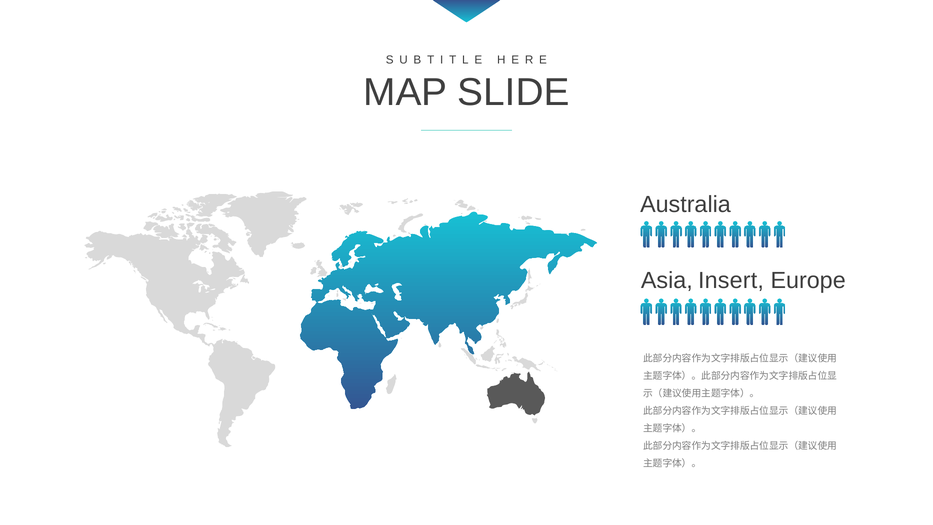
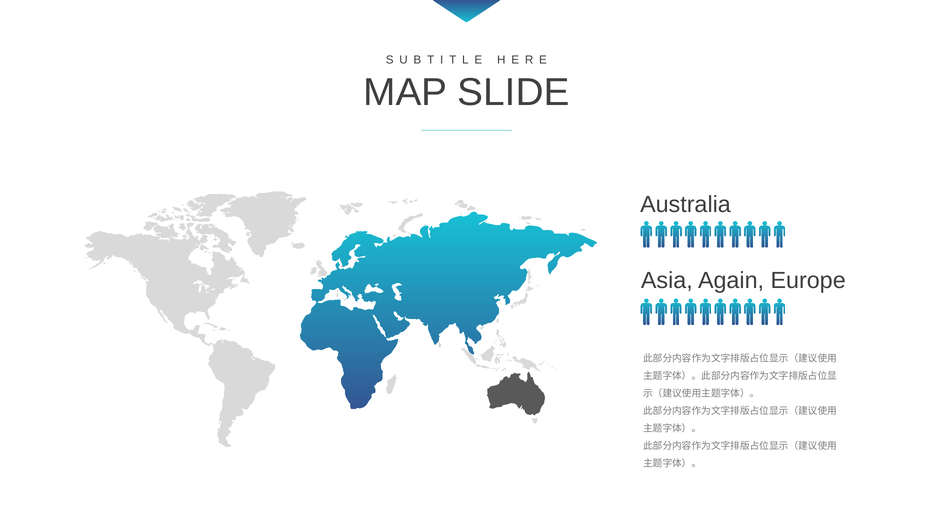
Insert: Insert -> Again (731, 281)
